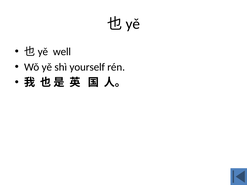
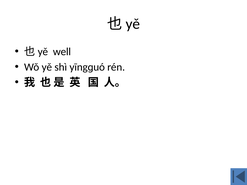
yourself: yourself -> yīngɡuó (87, 67)
